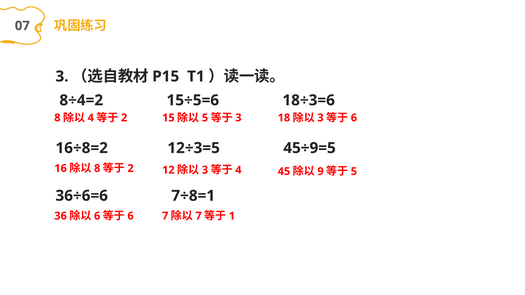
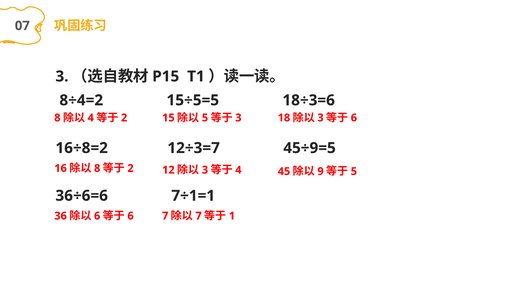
15÷5=6: 15÷5=6 -> 15÷5=5 (193, 100)
12÷3=5: 12÷3=5 -> 12÷3=7 (194, 148)
7÷8=1: 7÷8=1 -> 7÷1=1 (193, 196)
